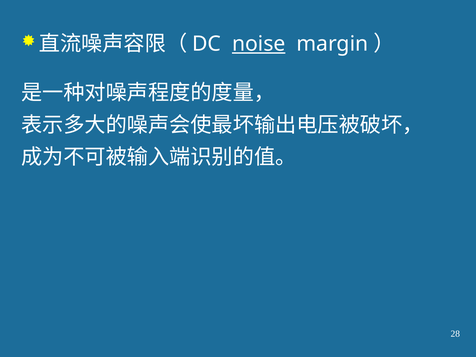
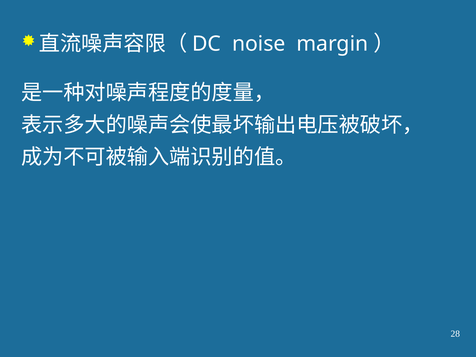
noise underline: present -> none (259, 44)
